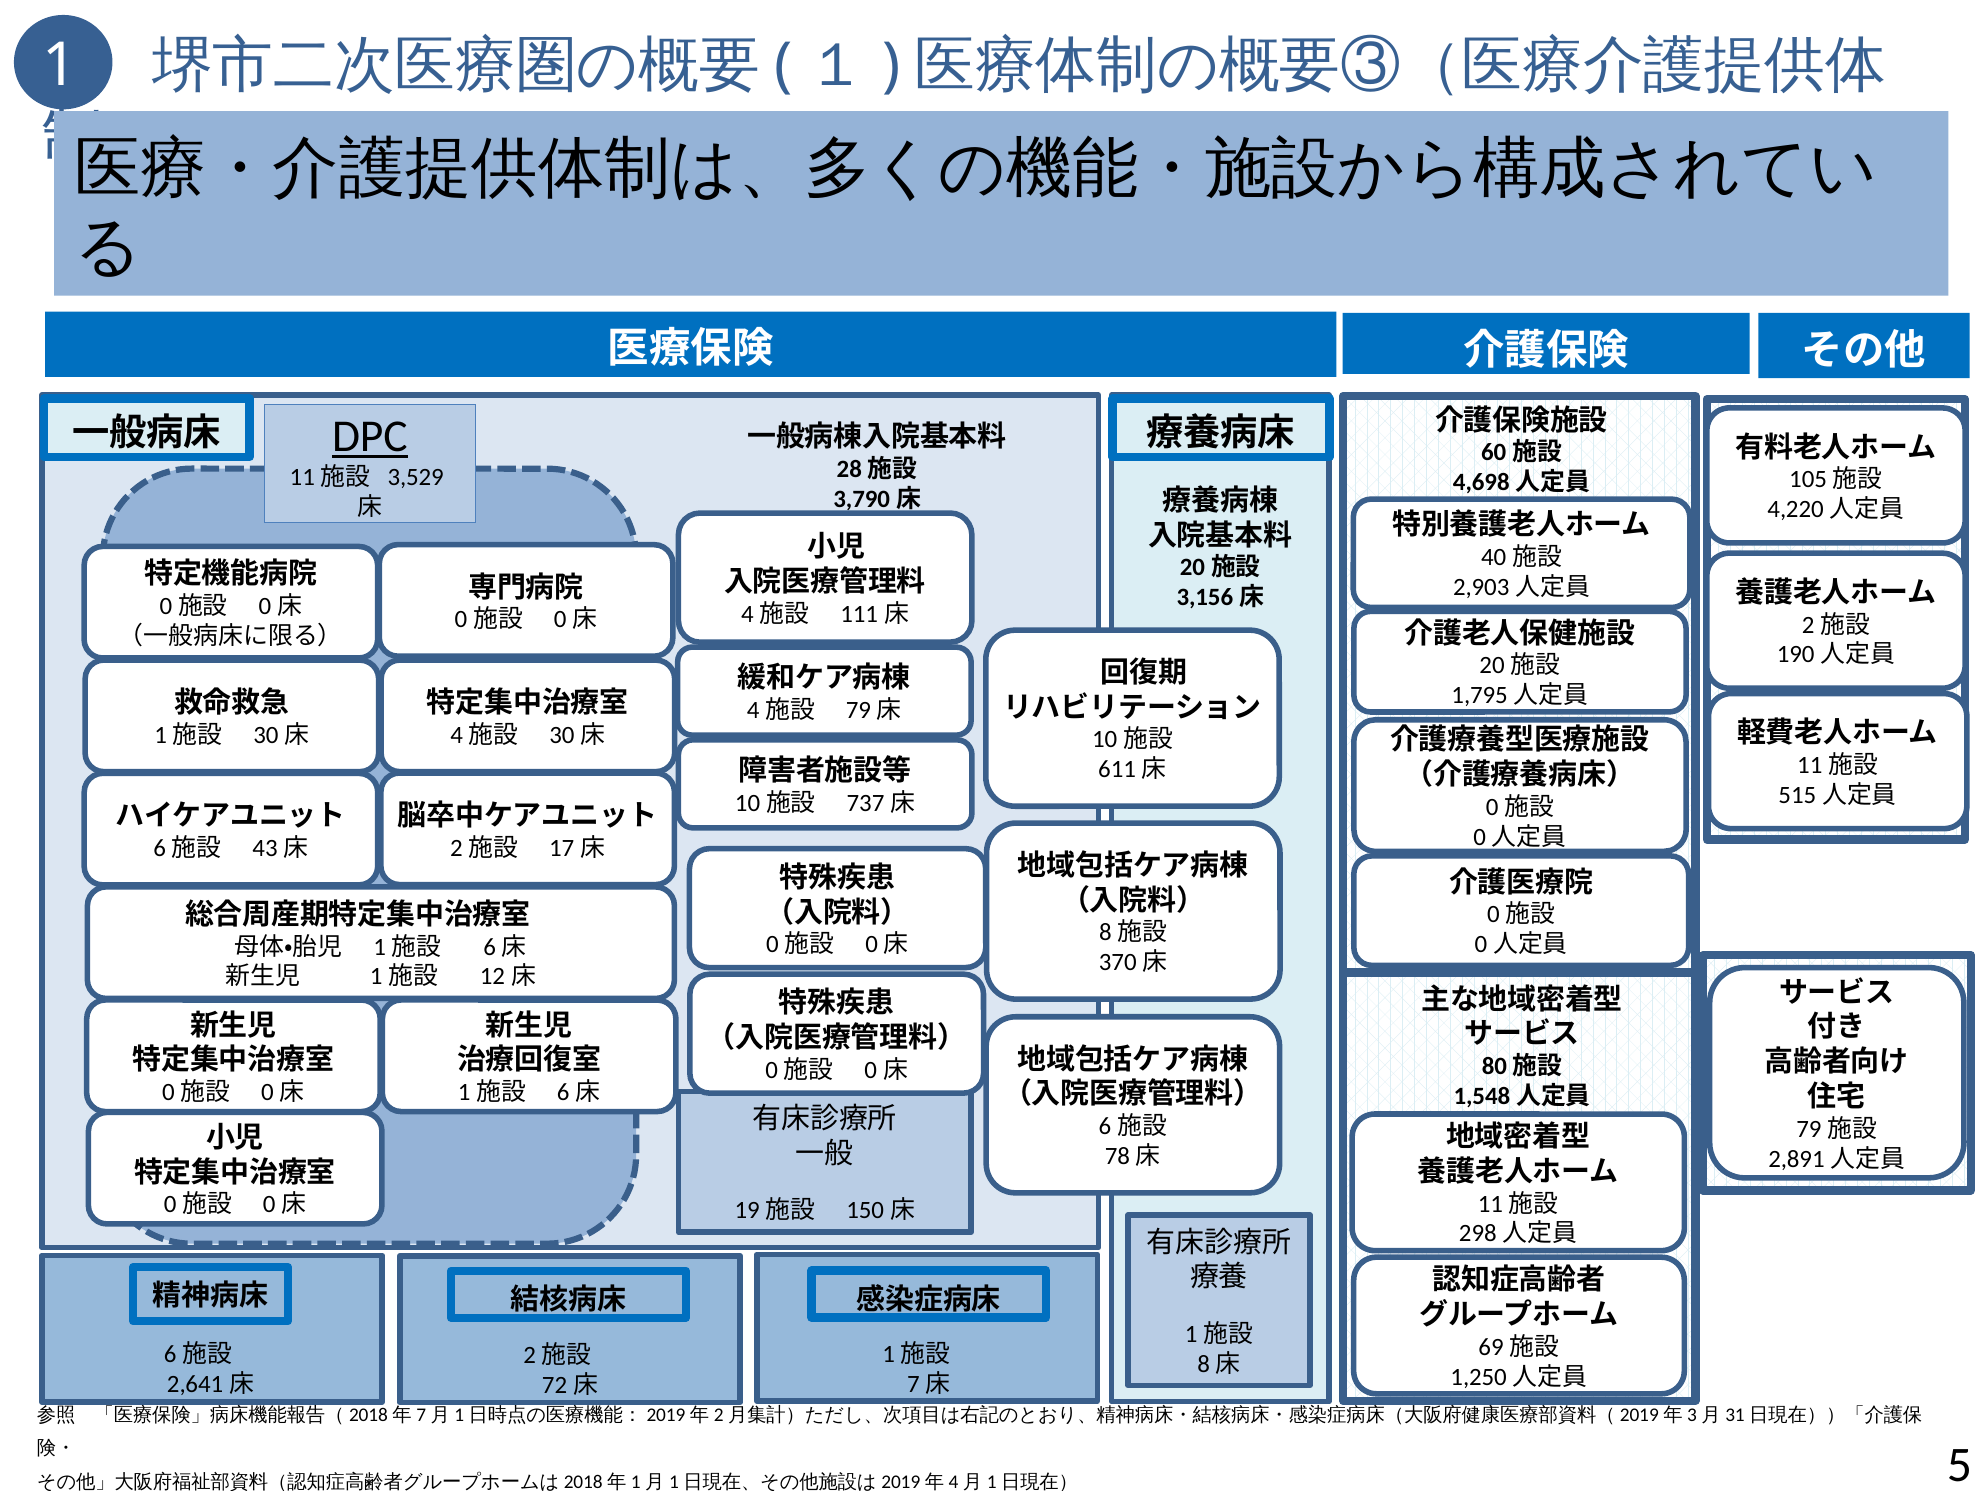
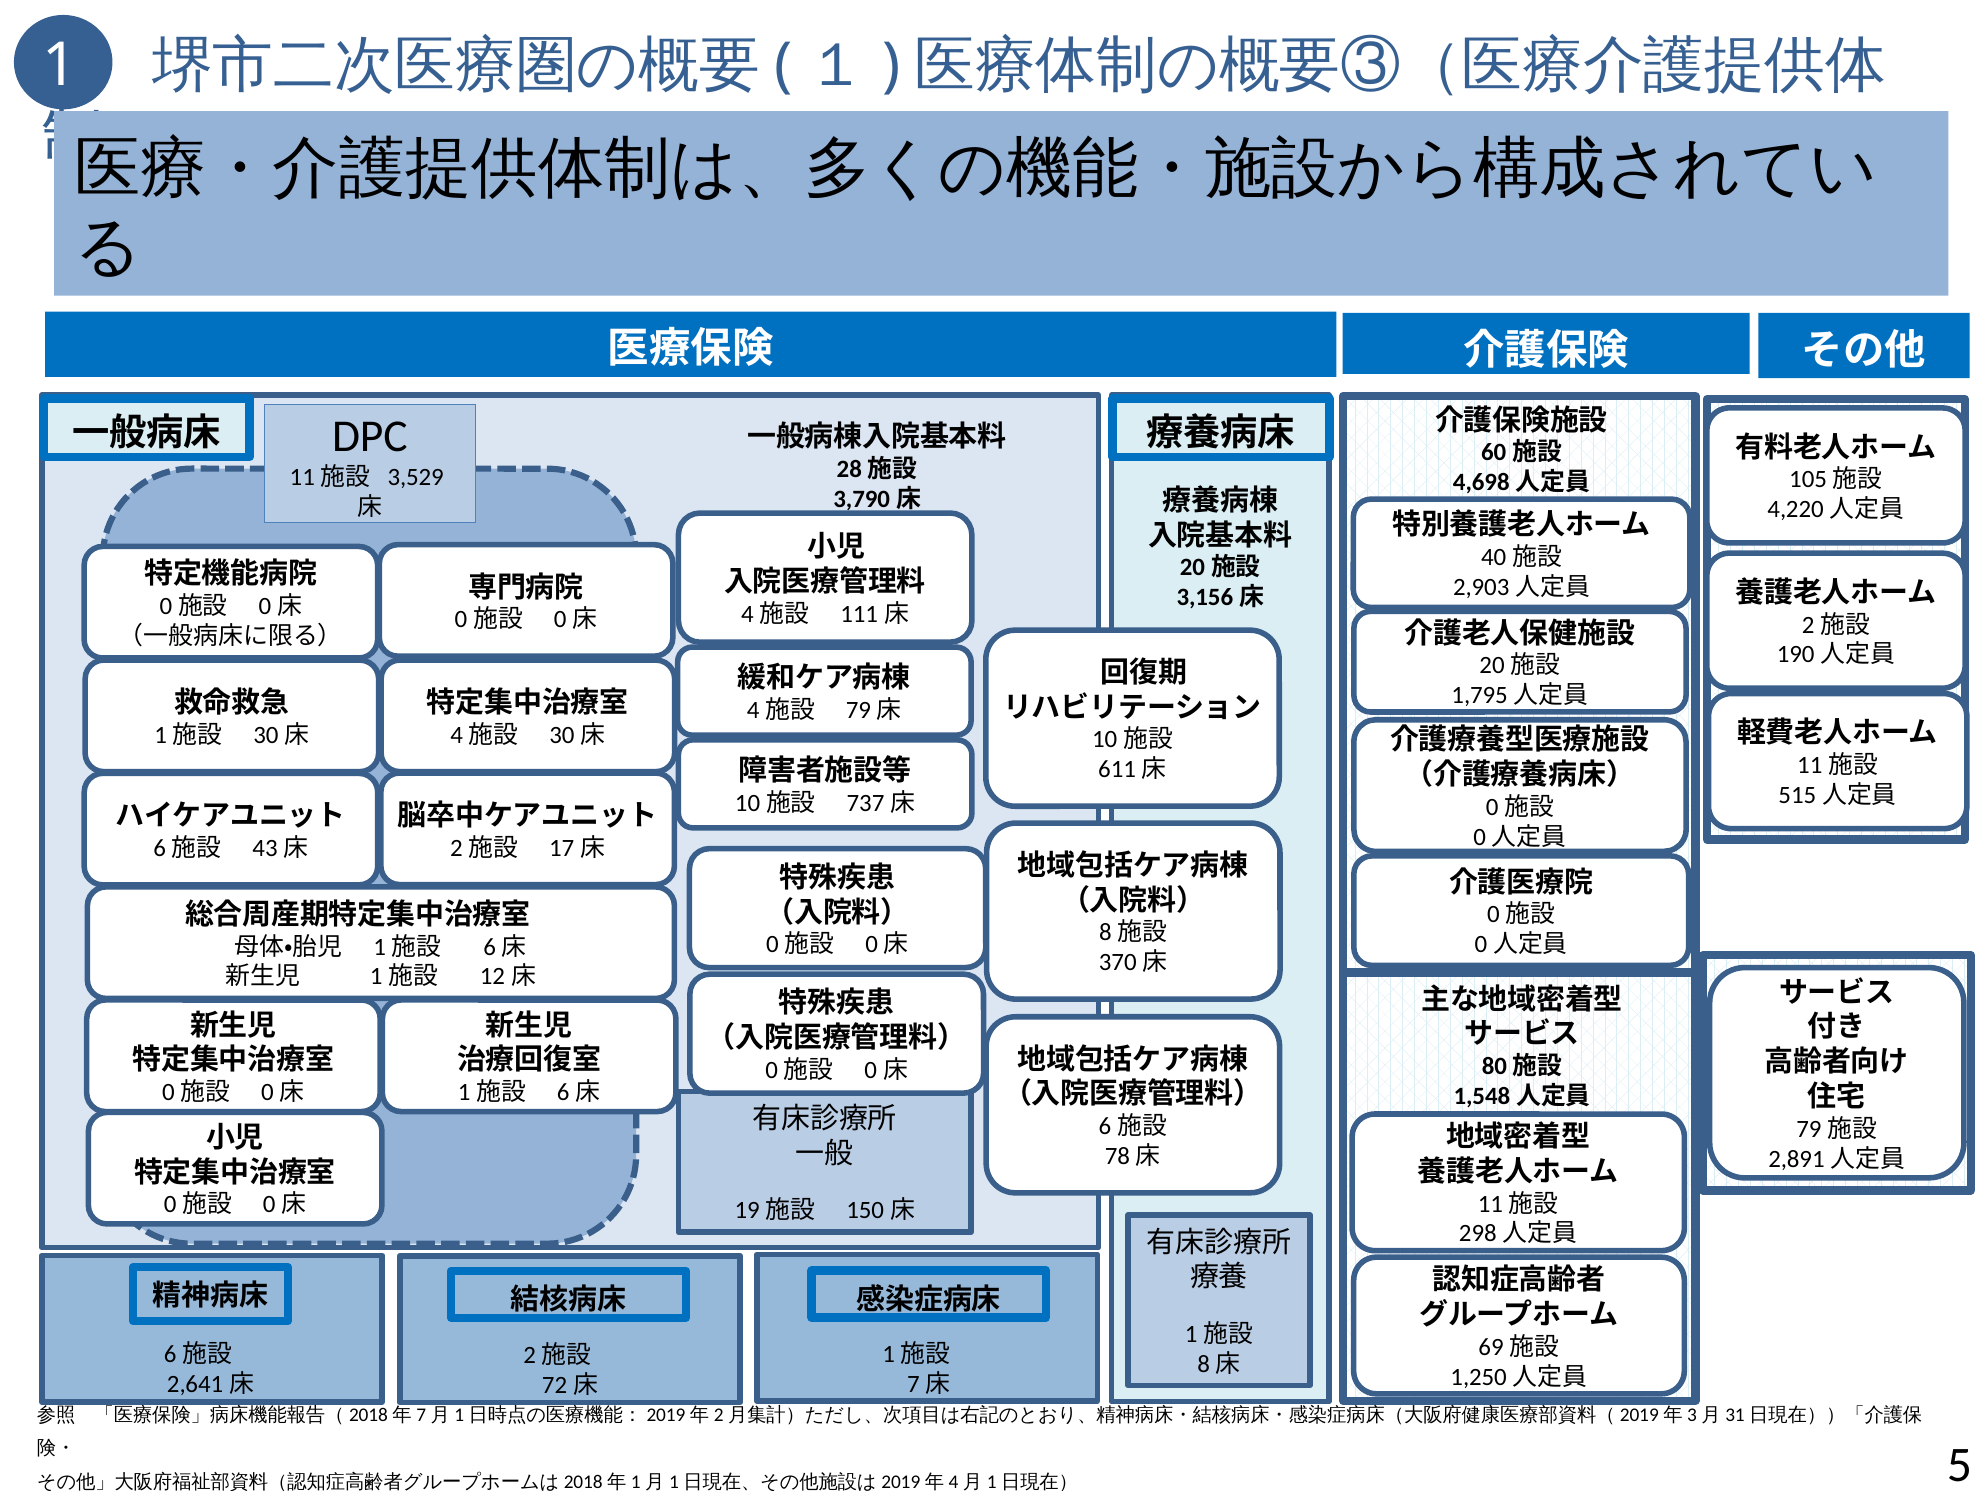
DPC underline: present -> none (370, 437)
